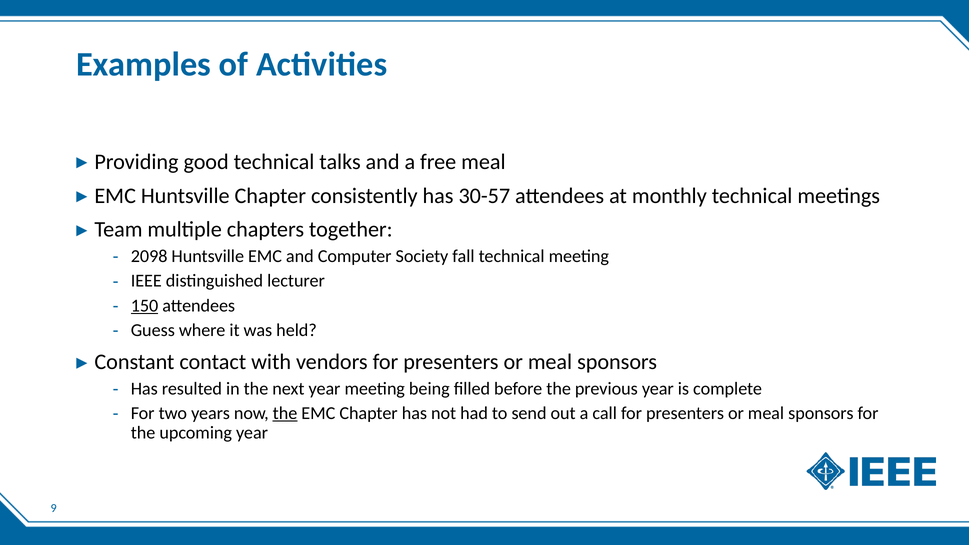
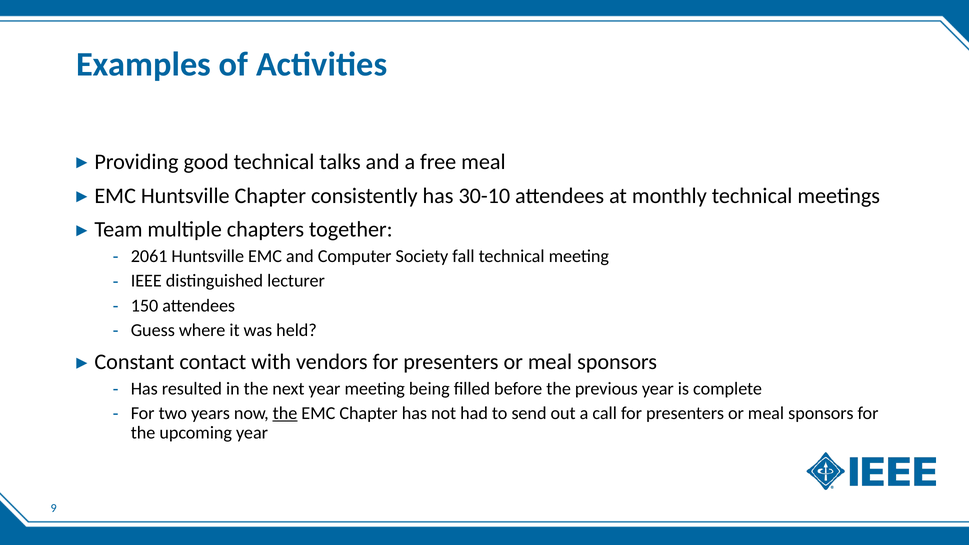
30-57: 30-57 -> 30-10 (484, 196)
2098: 2098 -> 2061 (149, 256)
150 underline: present -> none (145, 306)
